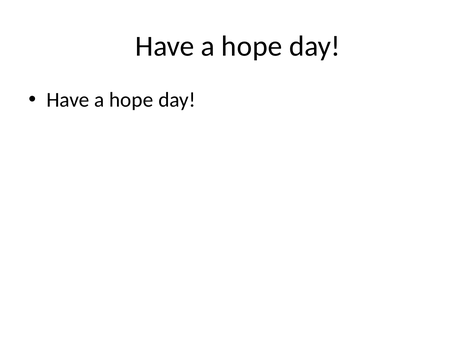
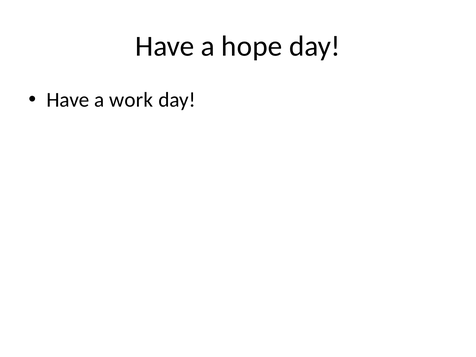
hope: hope -> work (131, 100)
